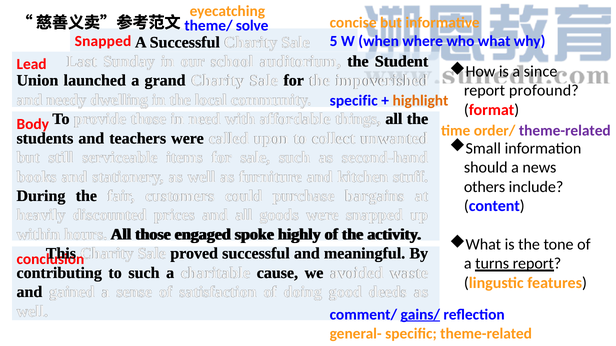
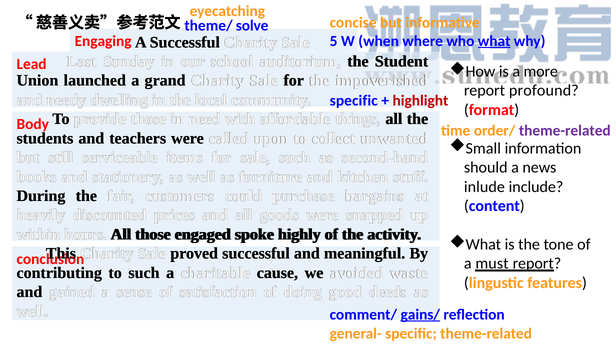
Snapped: Snapped -> Engaging (103, 41)
what underline: none -> present (494, 41)
since: since -> more (541, 72)
highlight colour: orange -> red (420, 101)
others: others -> inlude (484, 187)
turns: turns -> must (492, 264)
